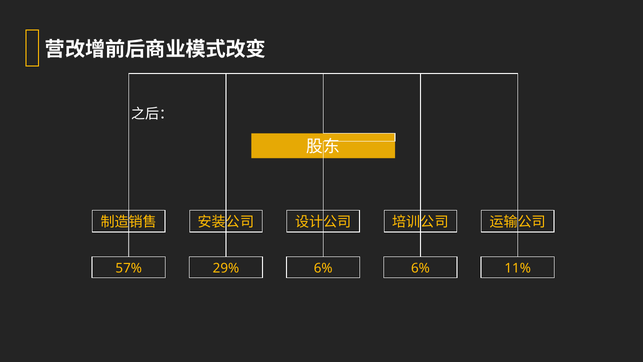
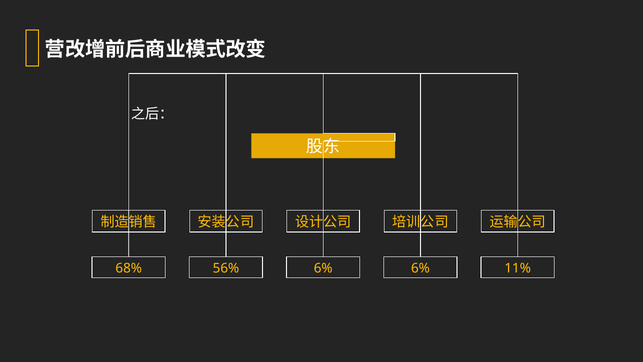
57%: 57% -> 68% (129, 268)
29%: 29% -> 56% (226, 268)
